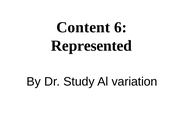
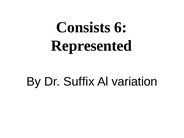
Content: Content -> Consists (83, 27)
Study: Study -> Suffix (79, 82)
